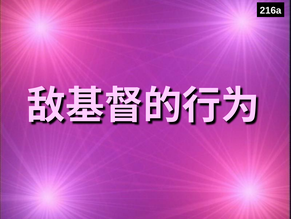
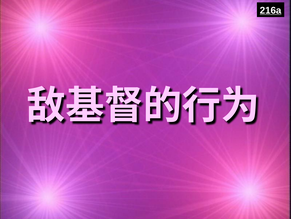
216a underline: none -> present (271, 10)
